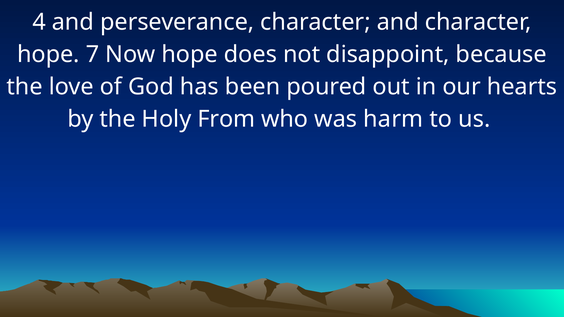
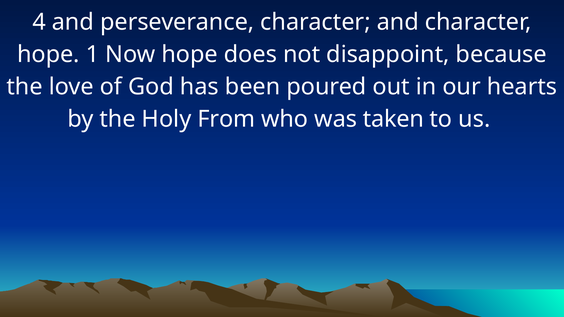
7: 7 -> 1 (92, 54)
harm: harm -> taken (393, 119)
